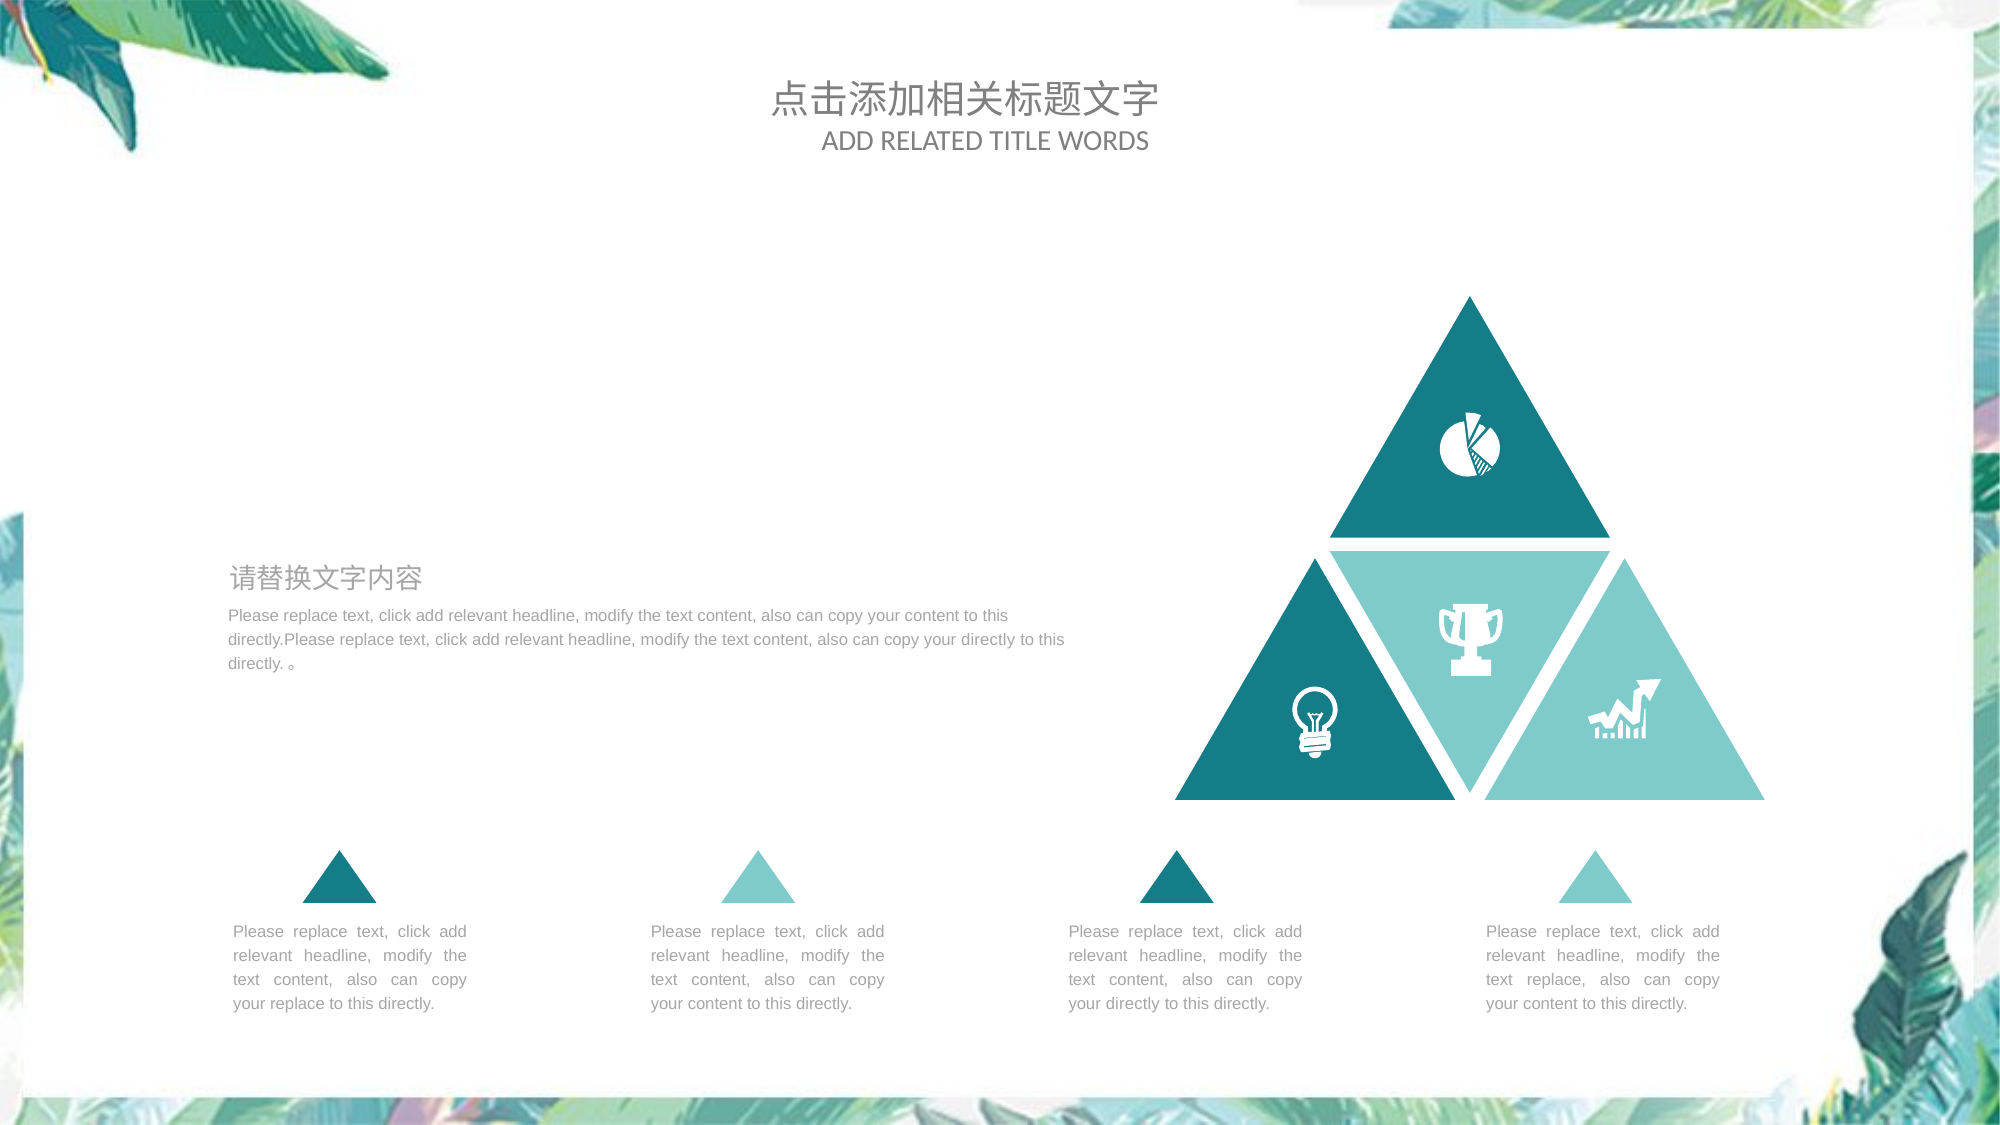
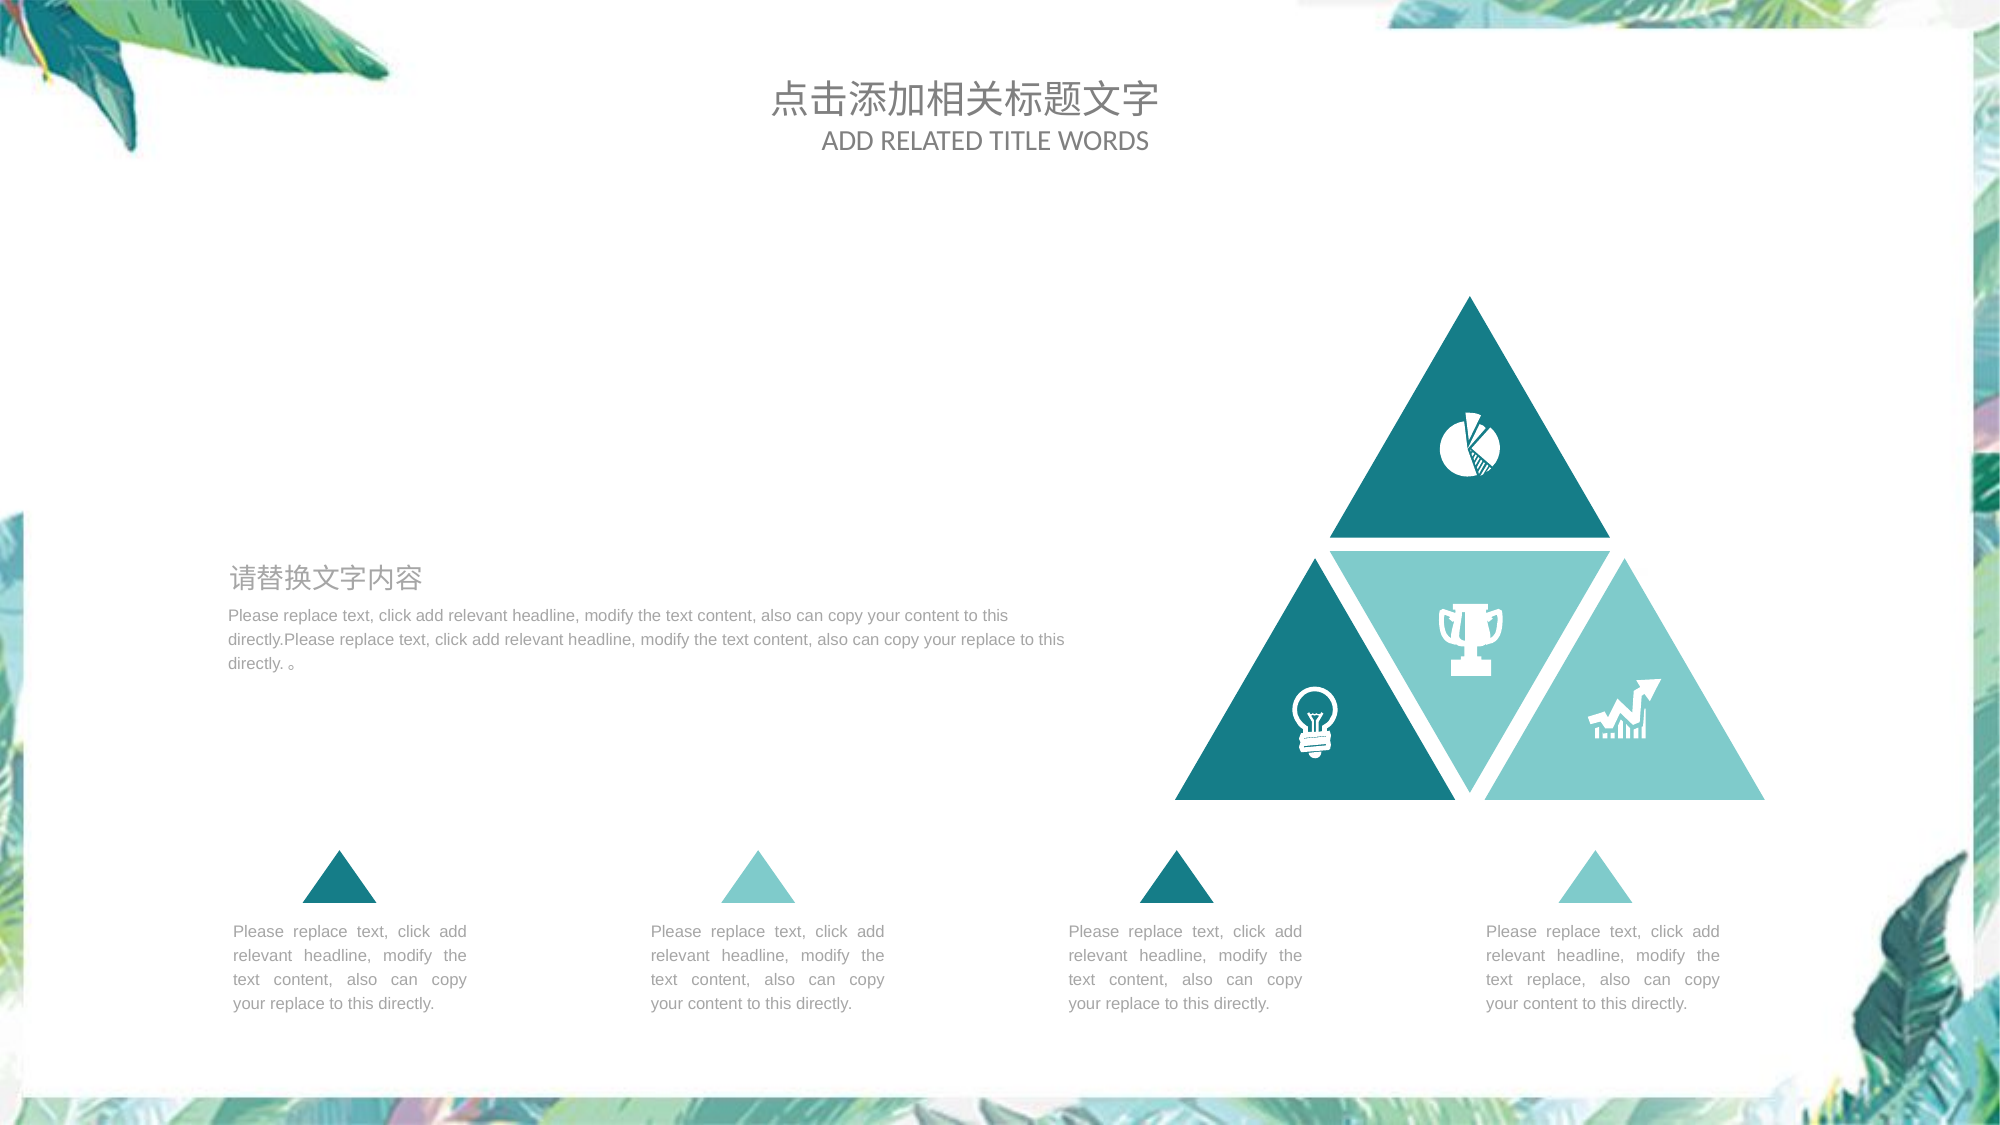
directly: directly -> replace (988, 640)
directly: directly -> replace (1133, 1004)
